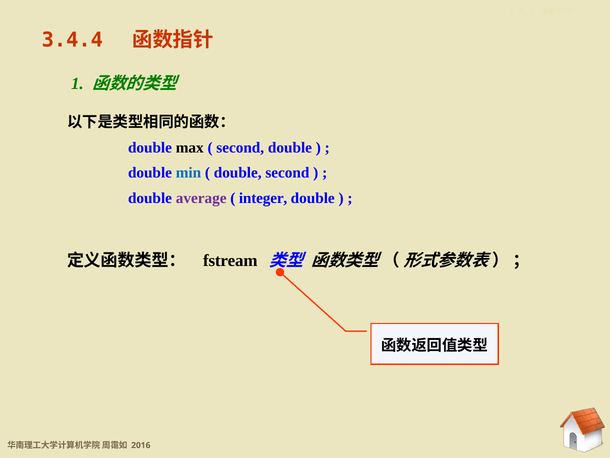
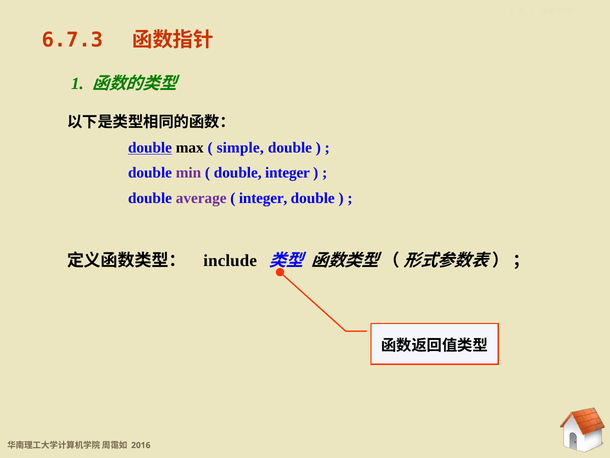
3.4.4: 3.4.4 -> 6.7.3 (72, 40)
double underline: none -> present (150, 148)
second: second -> simple (240, 148)
min colour: blue -> purple (188, 173)
double second: second -> integer (287, 173)
fstream: fstream -> include (230, 260)
